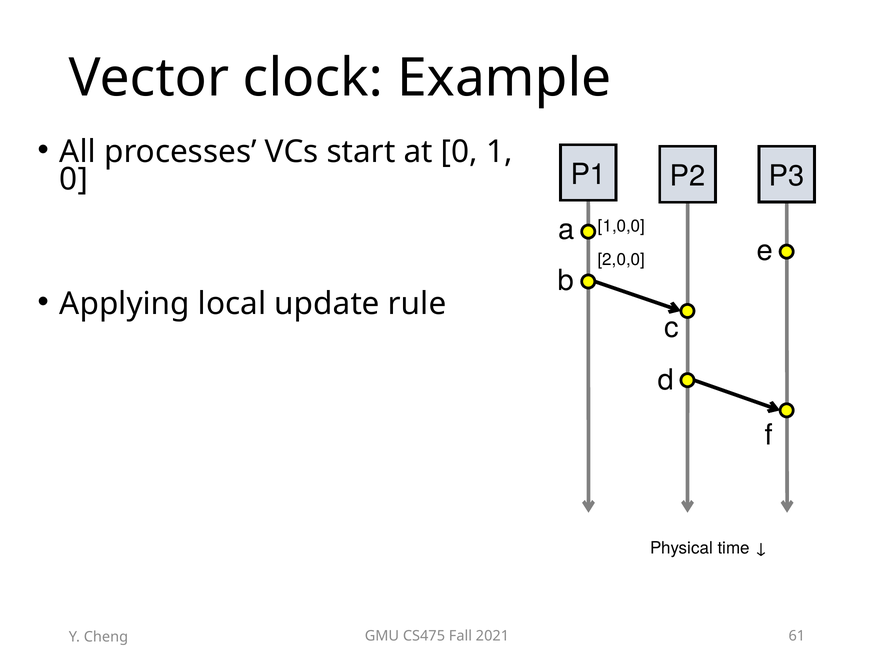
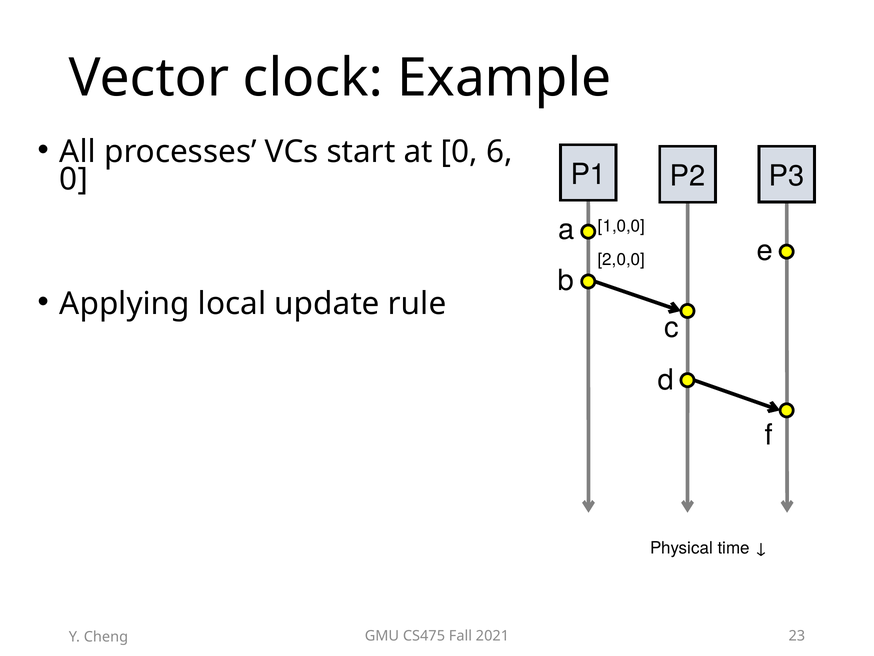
1: 1 -> 6 (499, 152)
61: 61 -> 23 (797, 635)
